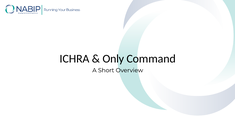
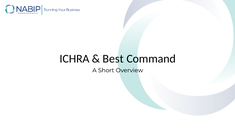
Only: Only -> Best (113, 59)
